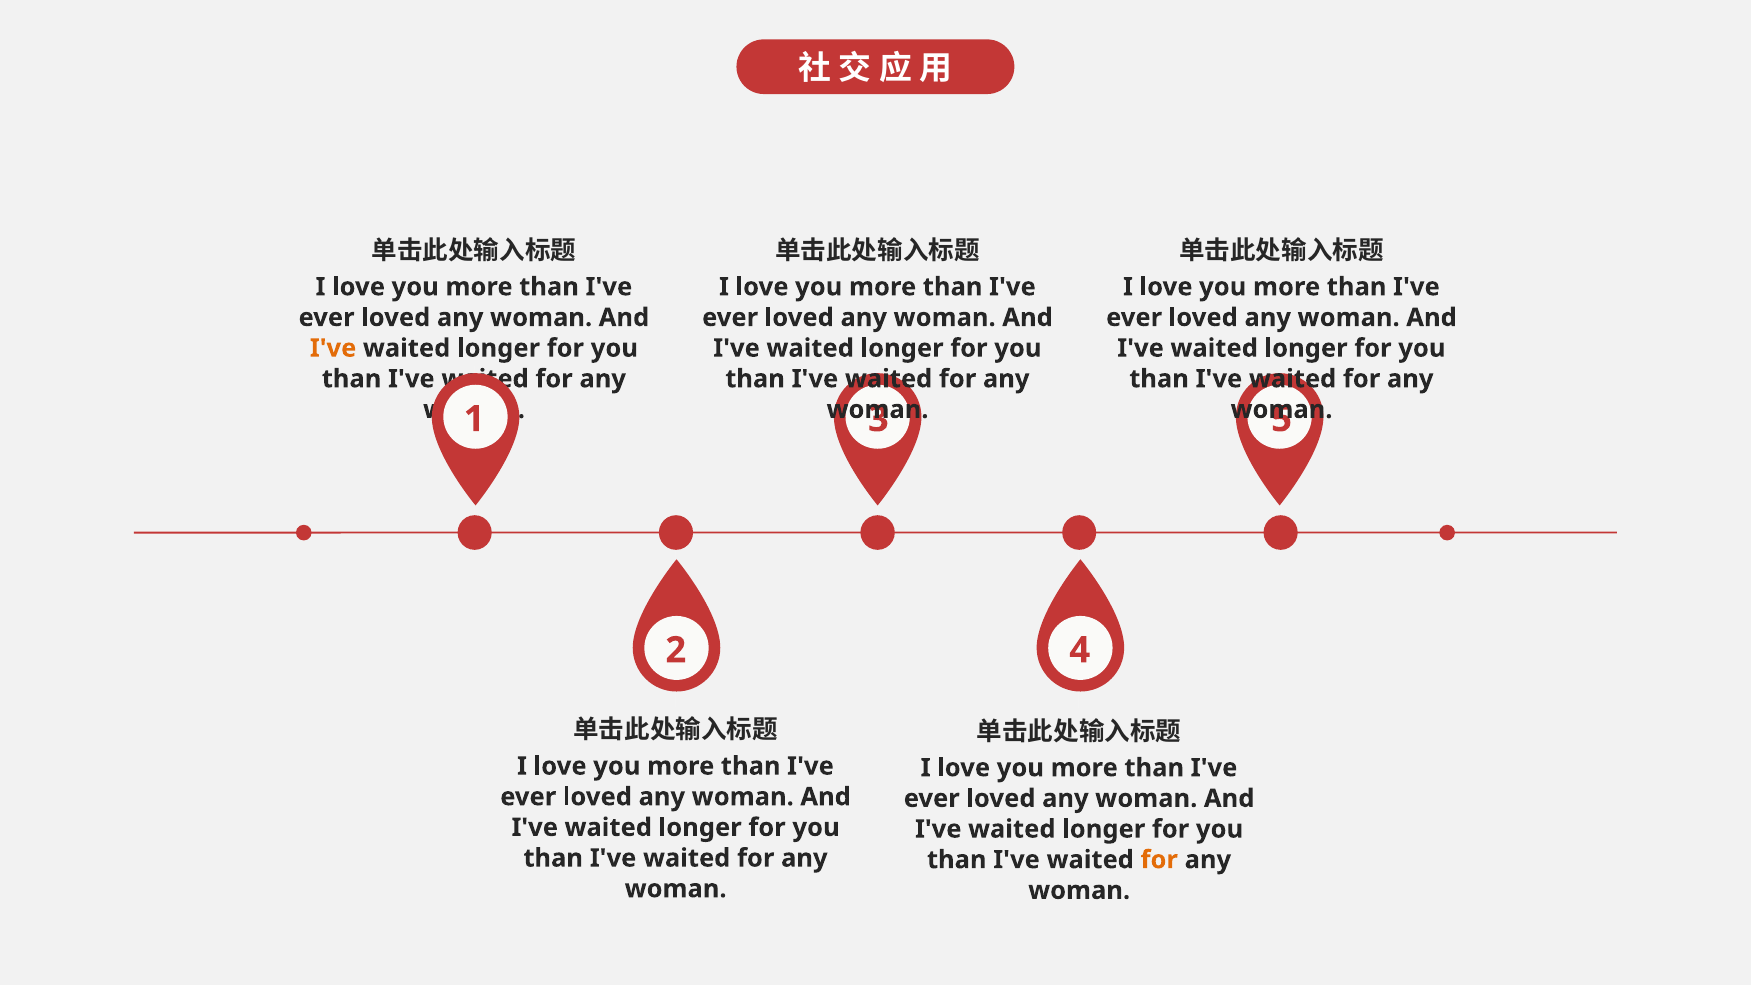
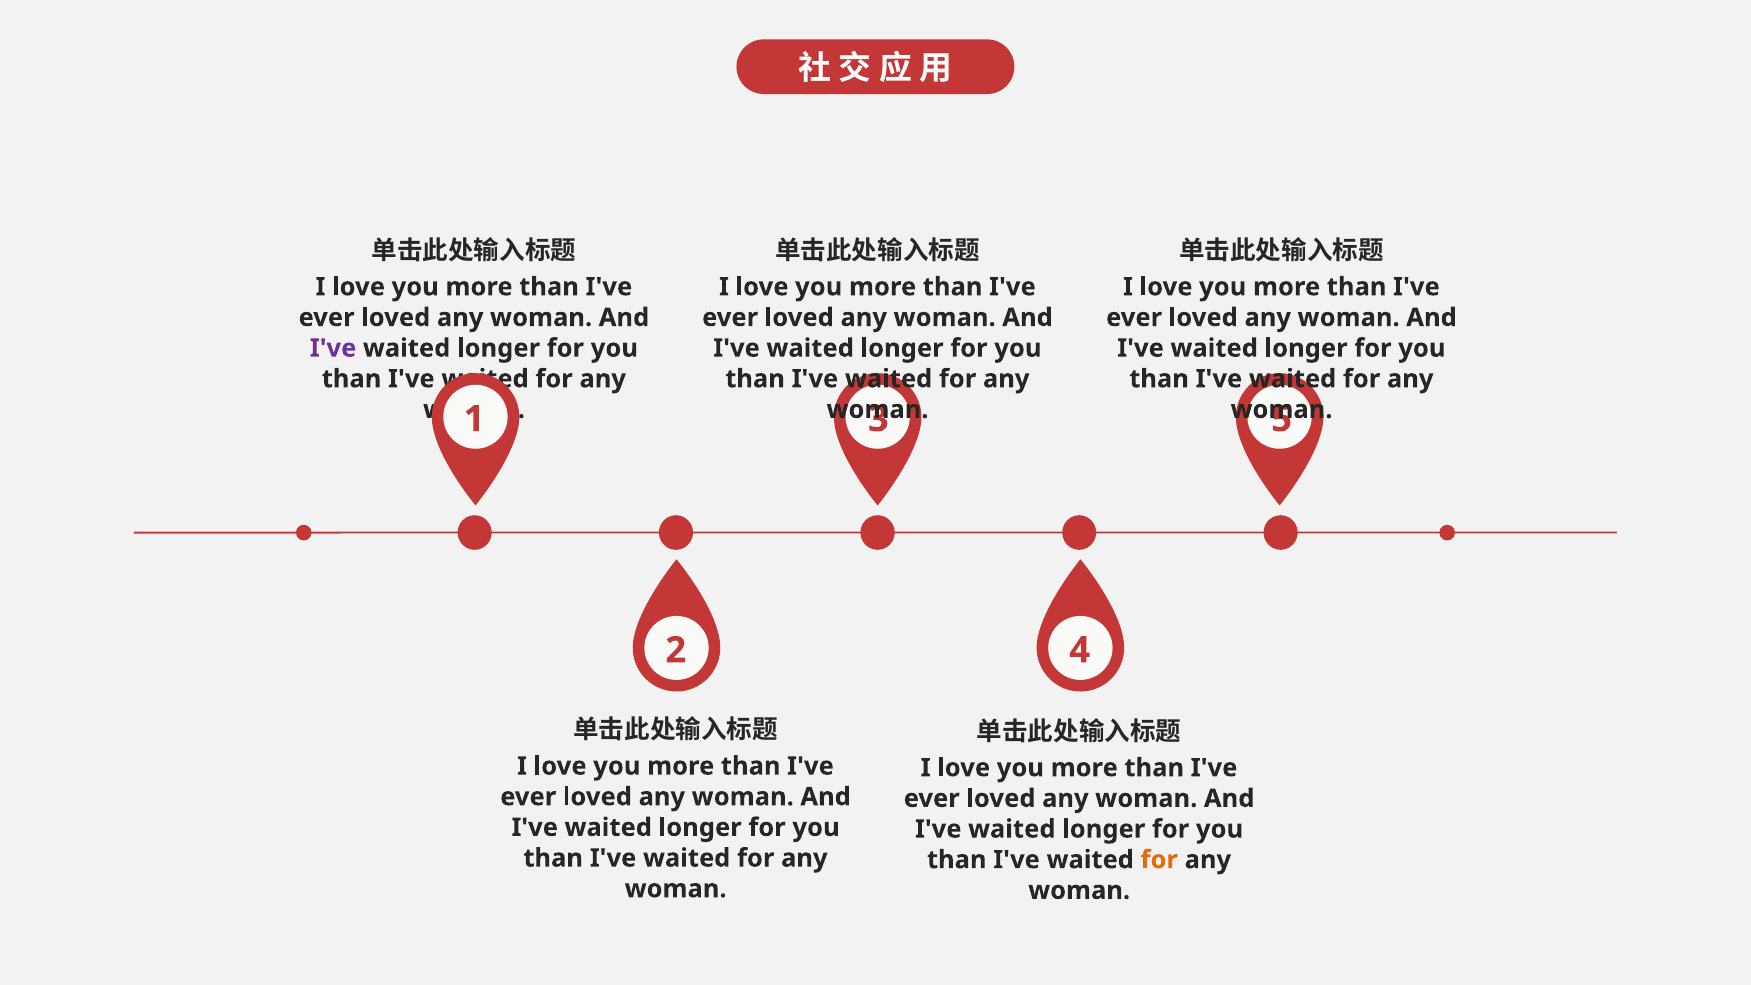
I've colour: orange -> purple (333, 348)
